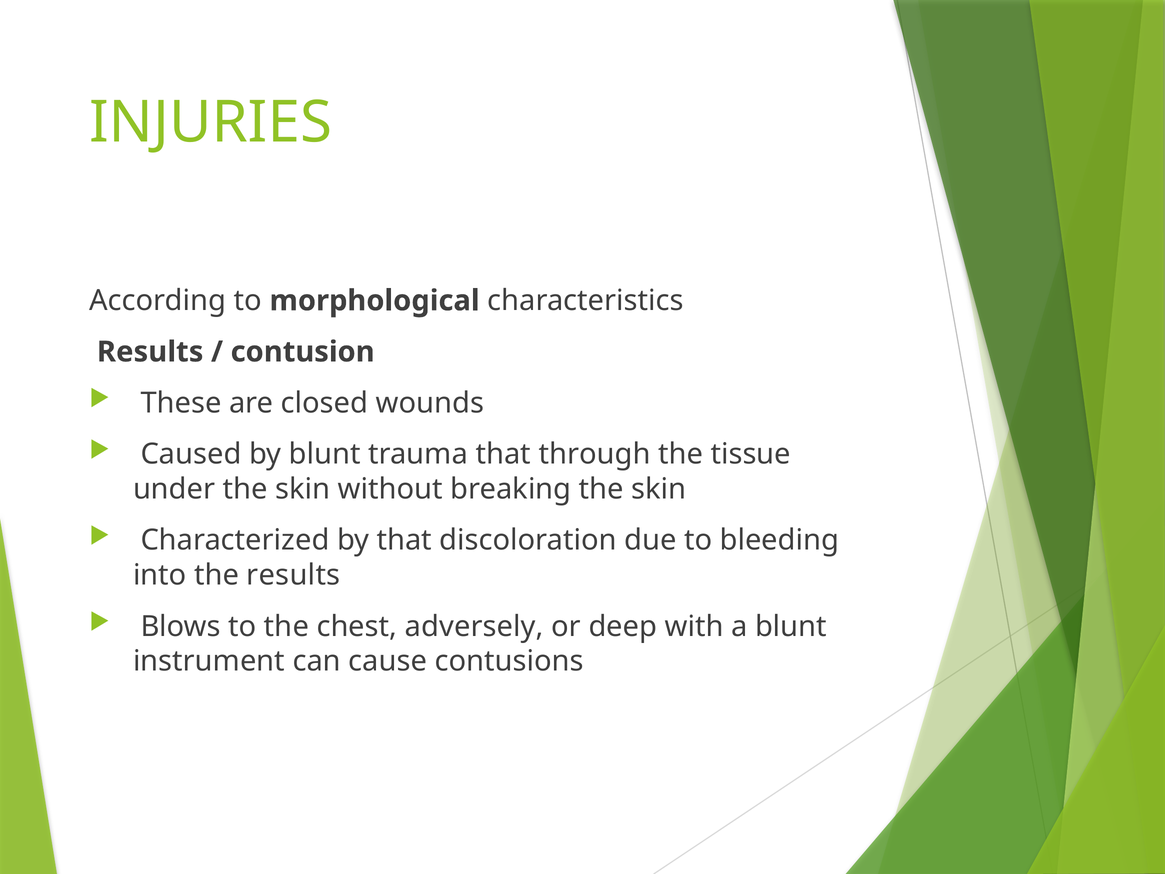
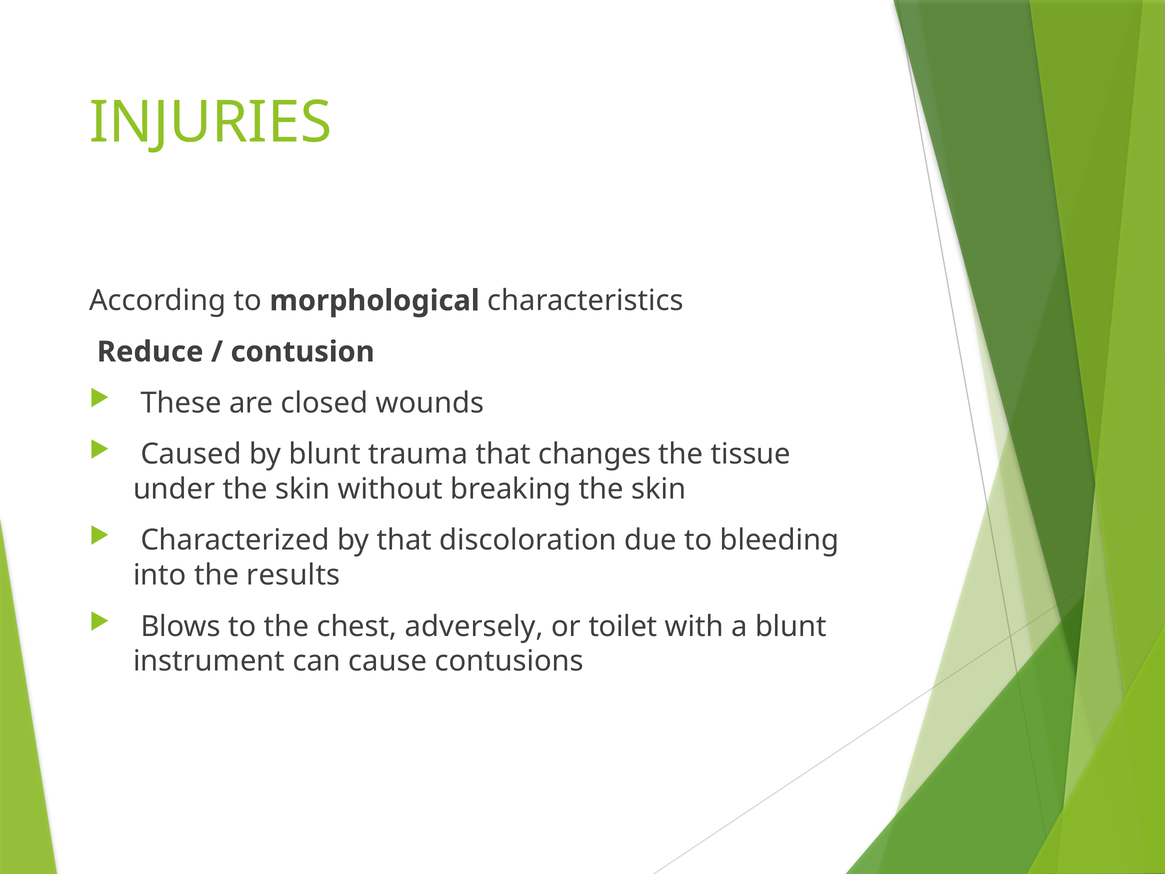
Results: Results -> Reduce (150, 352)
through: through -> changes (595, 454)
deep: deep -> toilet (623, 626)
